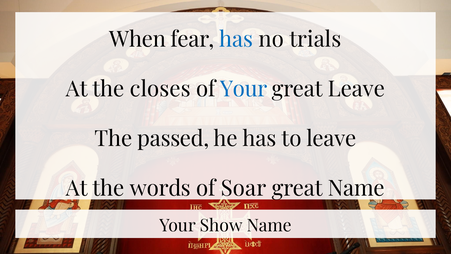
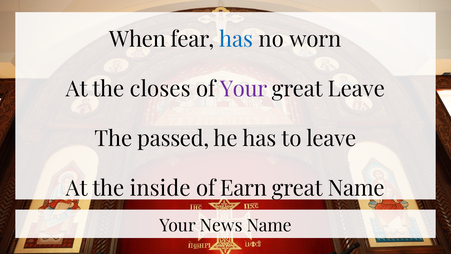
trials: trials -> worn (315, 39)
Your colour: blue -> purple (244, 89)
words: words -> inside (160, 188)
Soar: Soar -> Earn (244, 188)
Show: Show -> News (221, 226)
